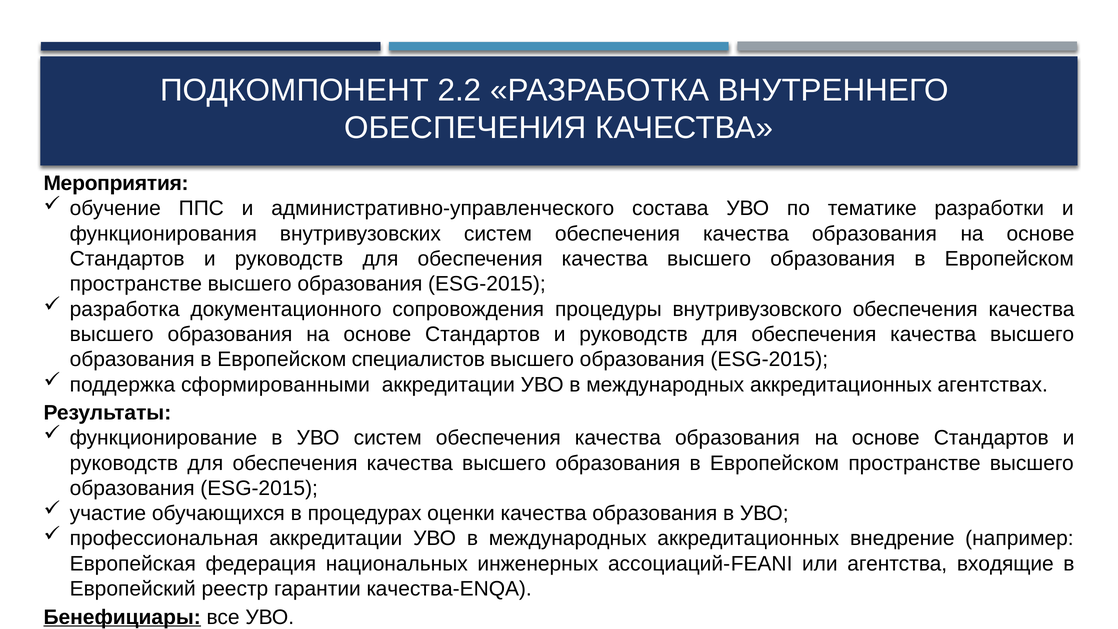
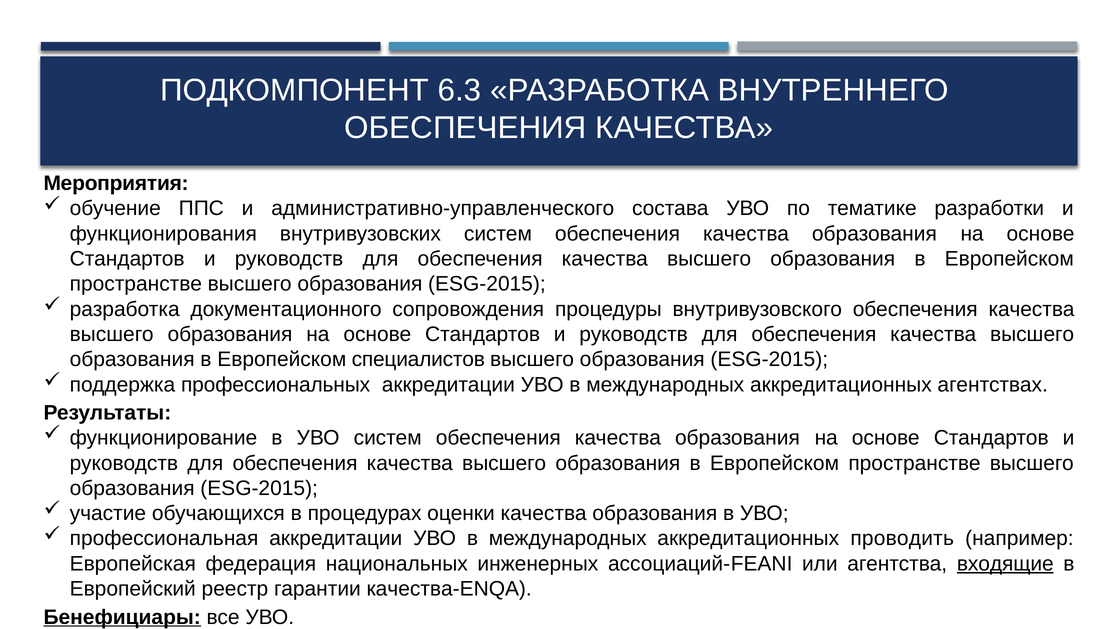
2.2: 2.2 -> 6.3 (460, 90)
сформированными: сформированными -> профессиональных (276, 385)
внедрение: внедрение -> проводить (902, 538)
входящие underline: none -> present (1005, 564)
